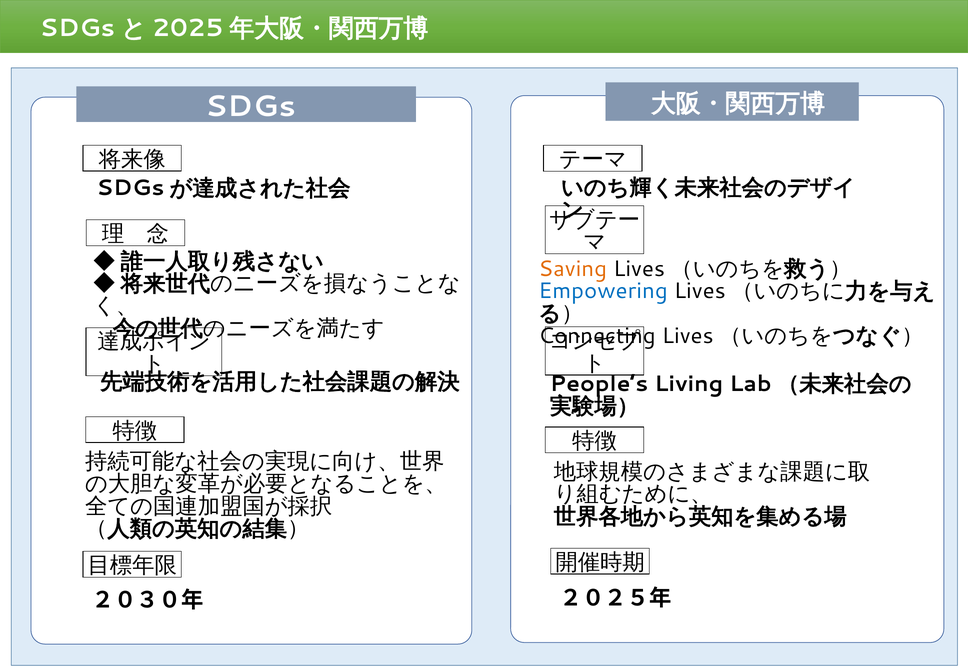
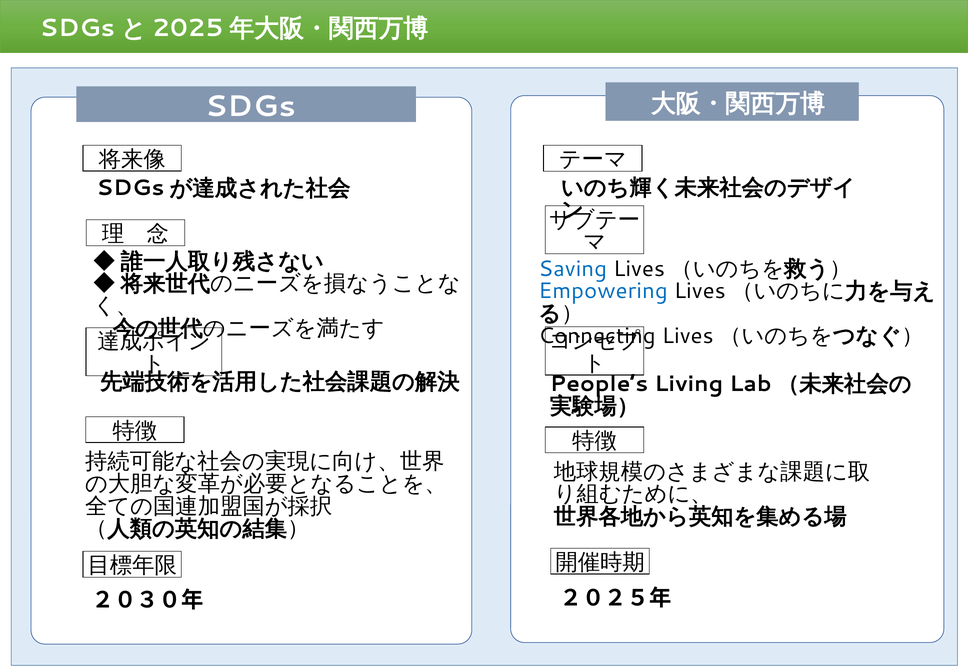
Saving colour: orange -> blue (573, 269)
